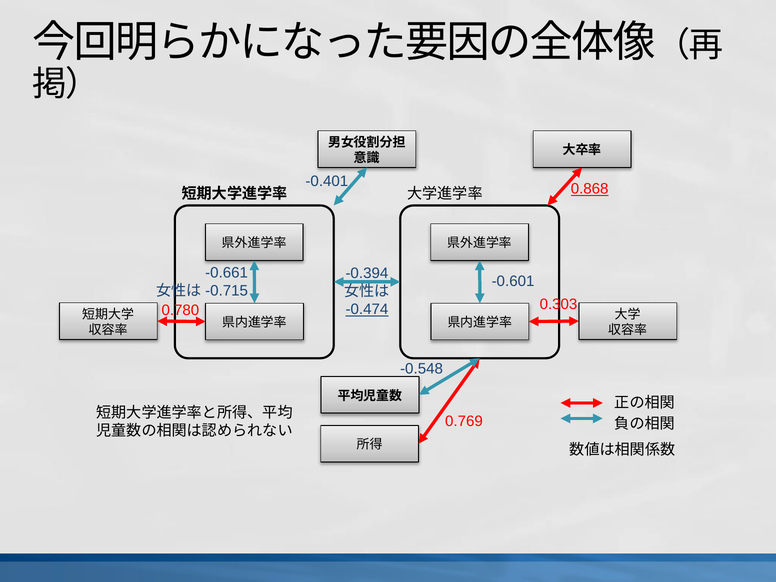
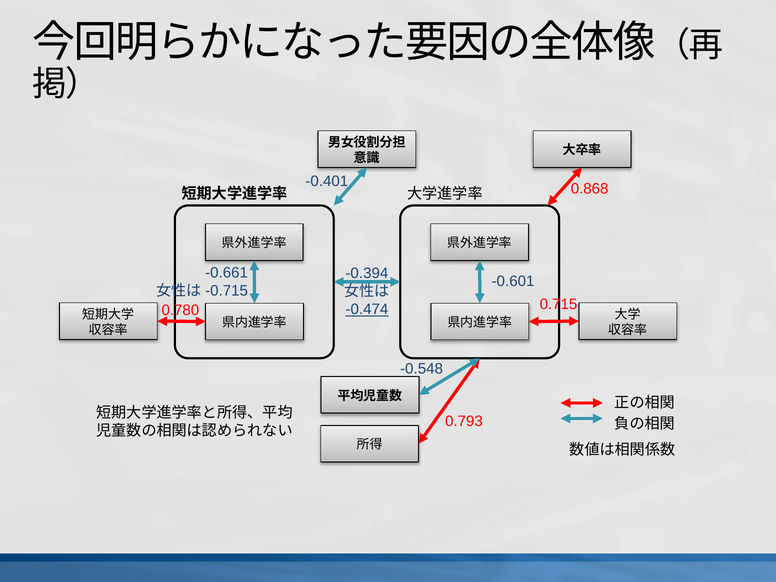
0.868 underline: present -> none (590, 189)
0.303: 0.303 -> 0.715 (558, 304)
0.769: 0.769 -> 0.793 (464, 421)
